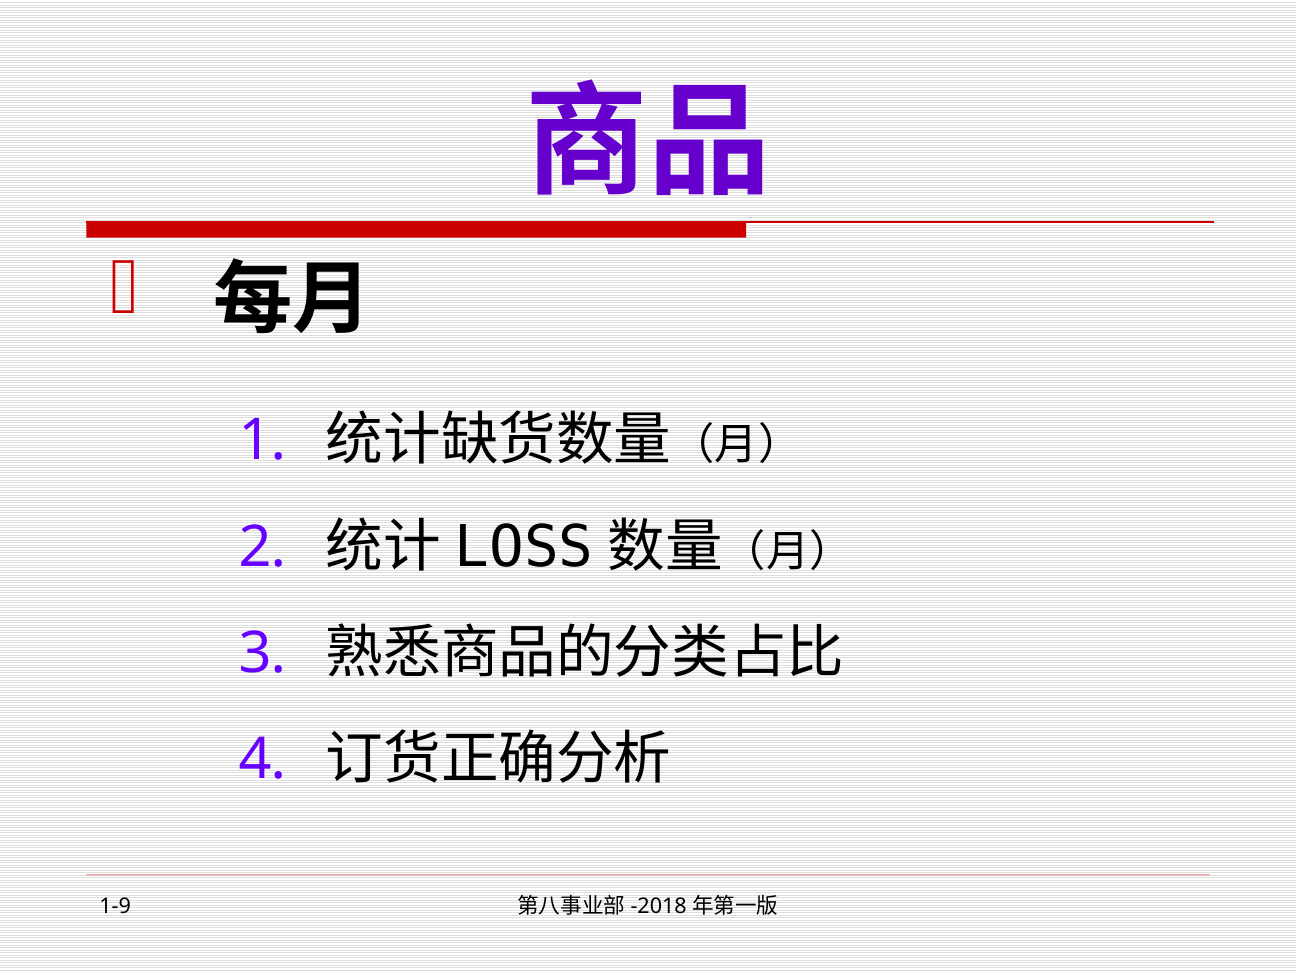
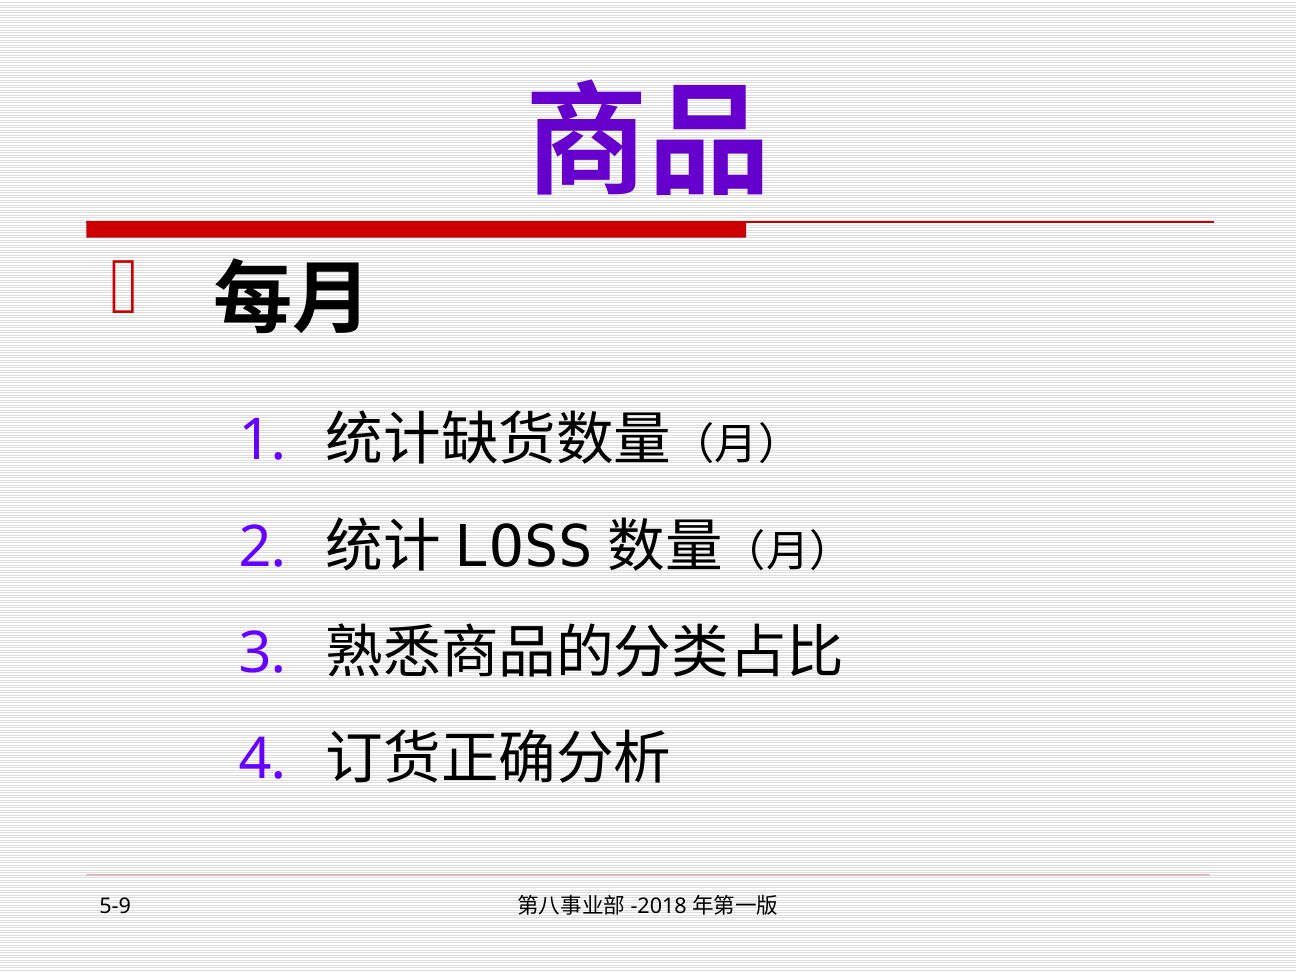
1-9: 1-9 -> 5-9 (115, 906)
